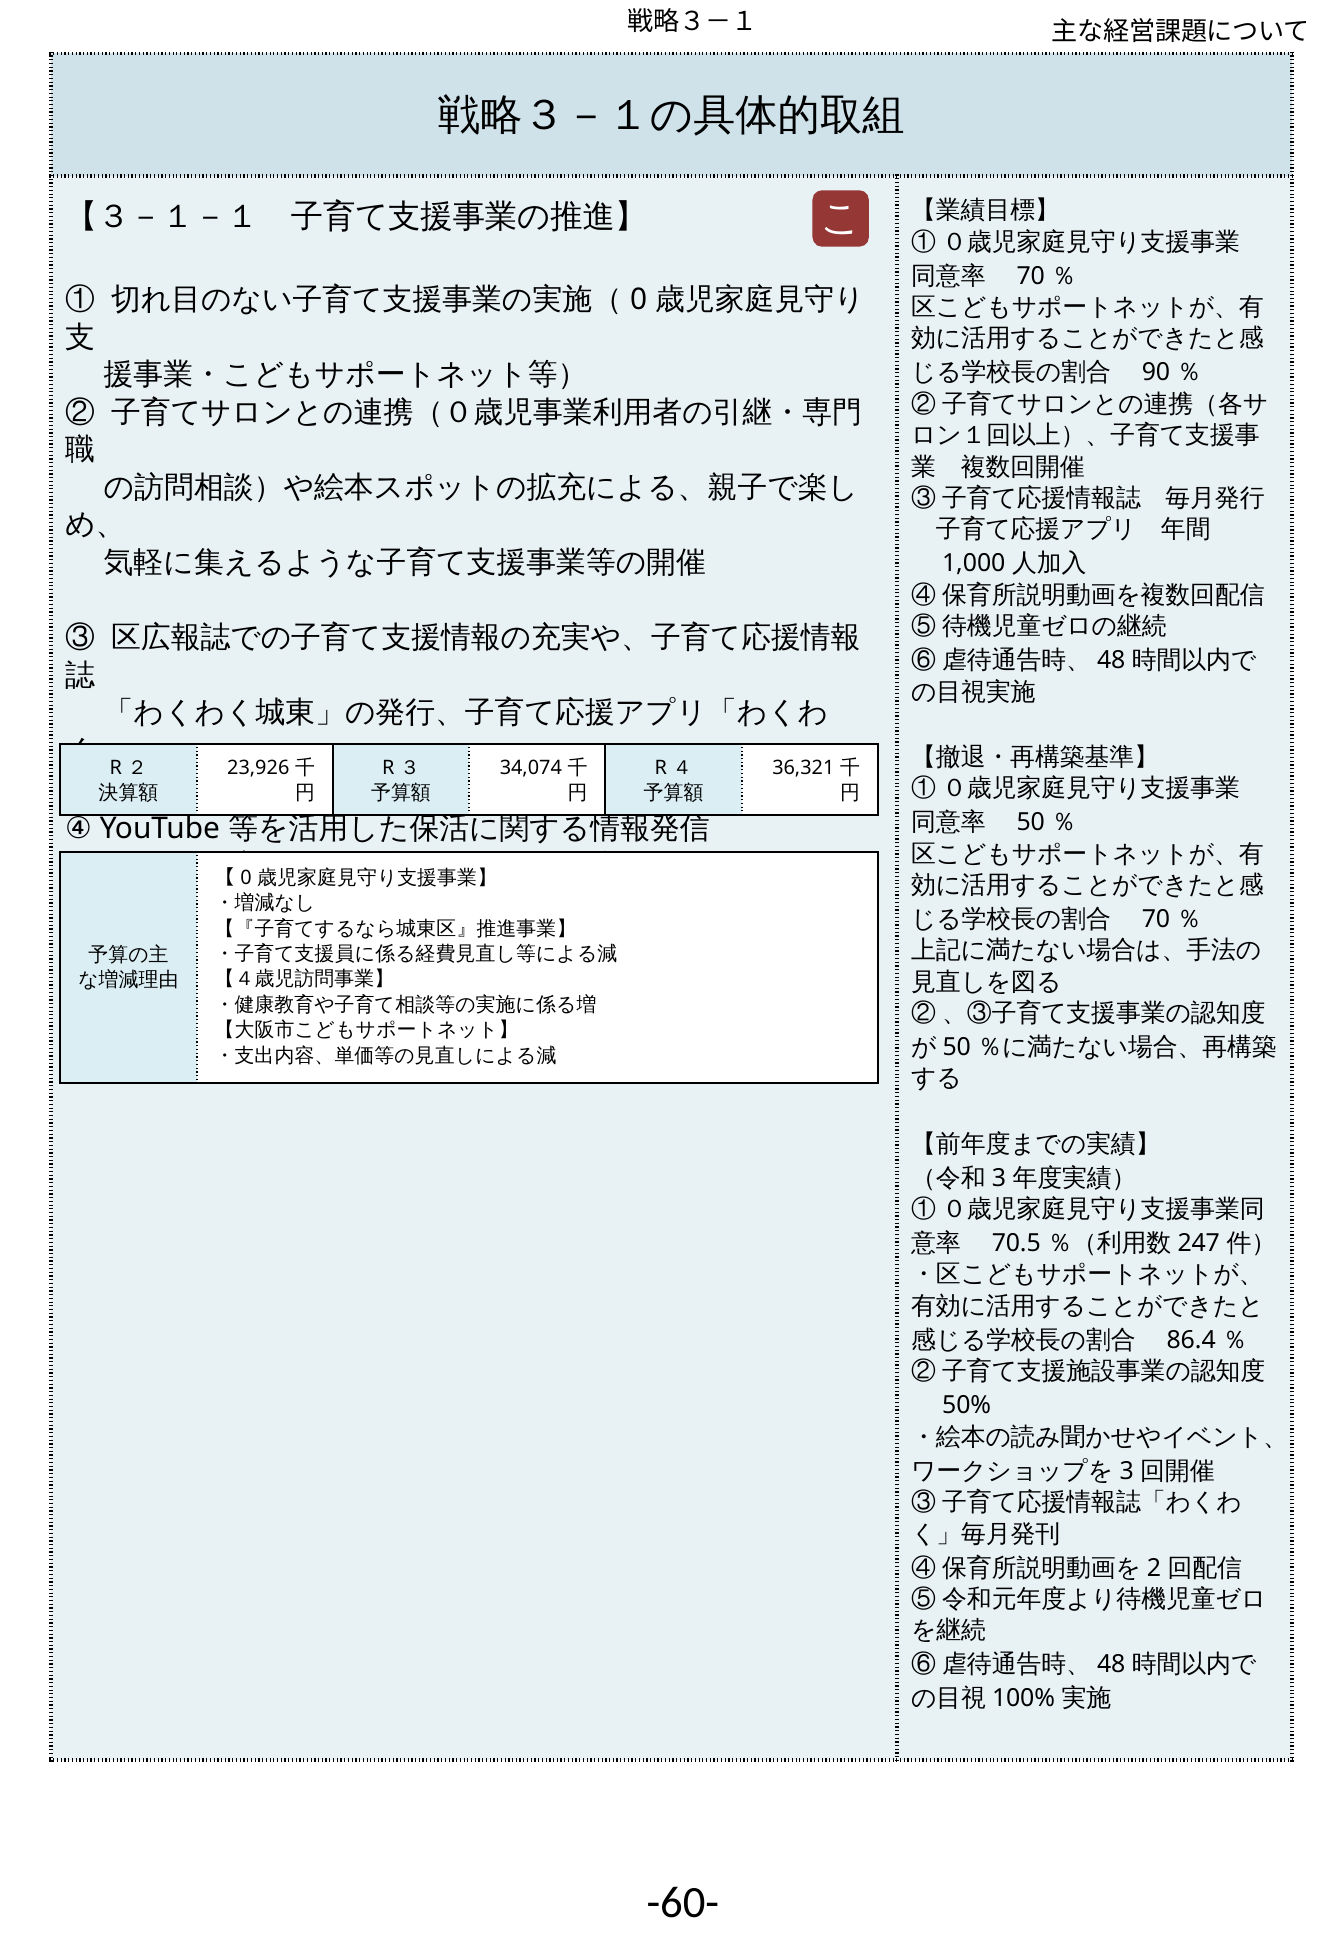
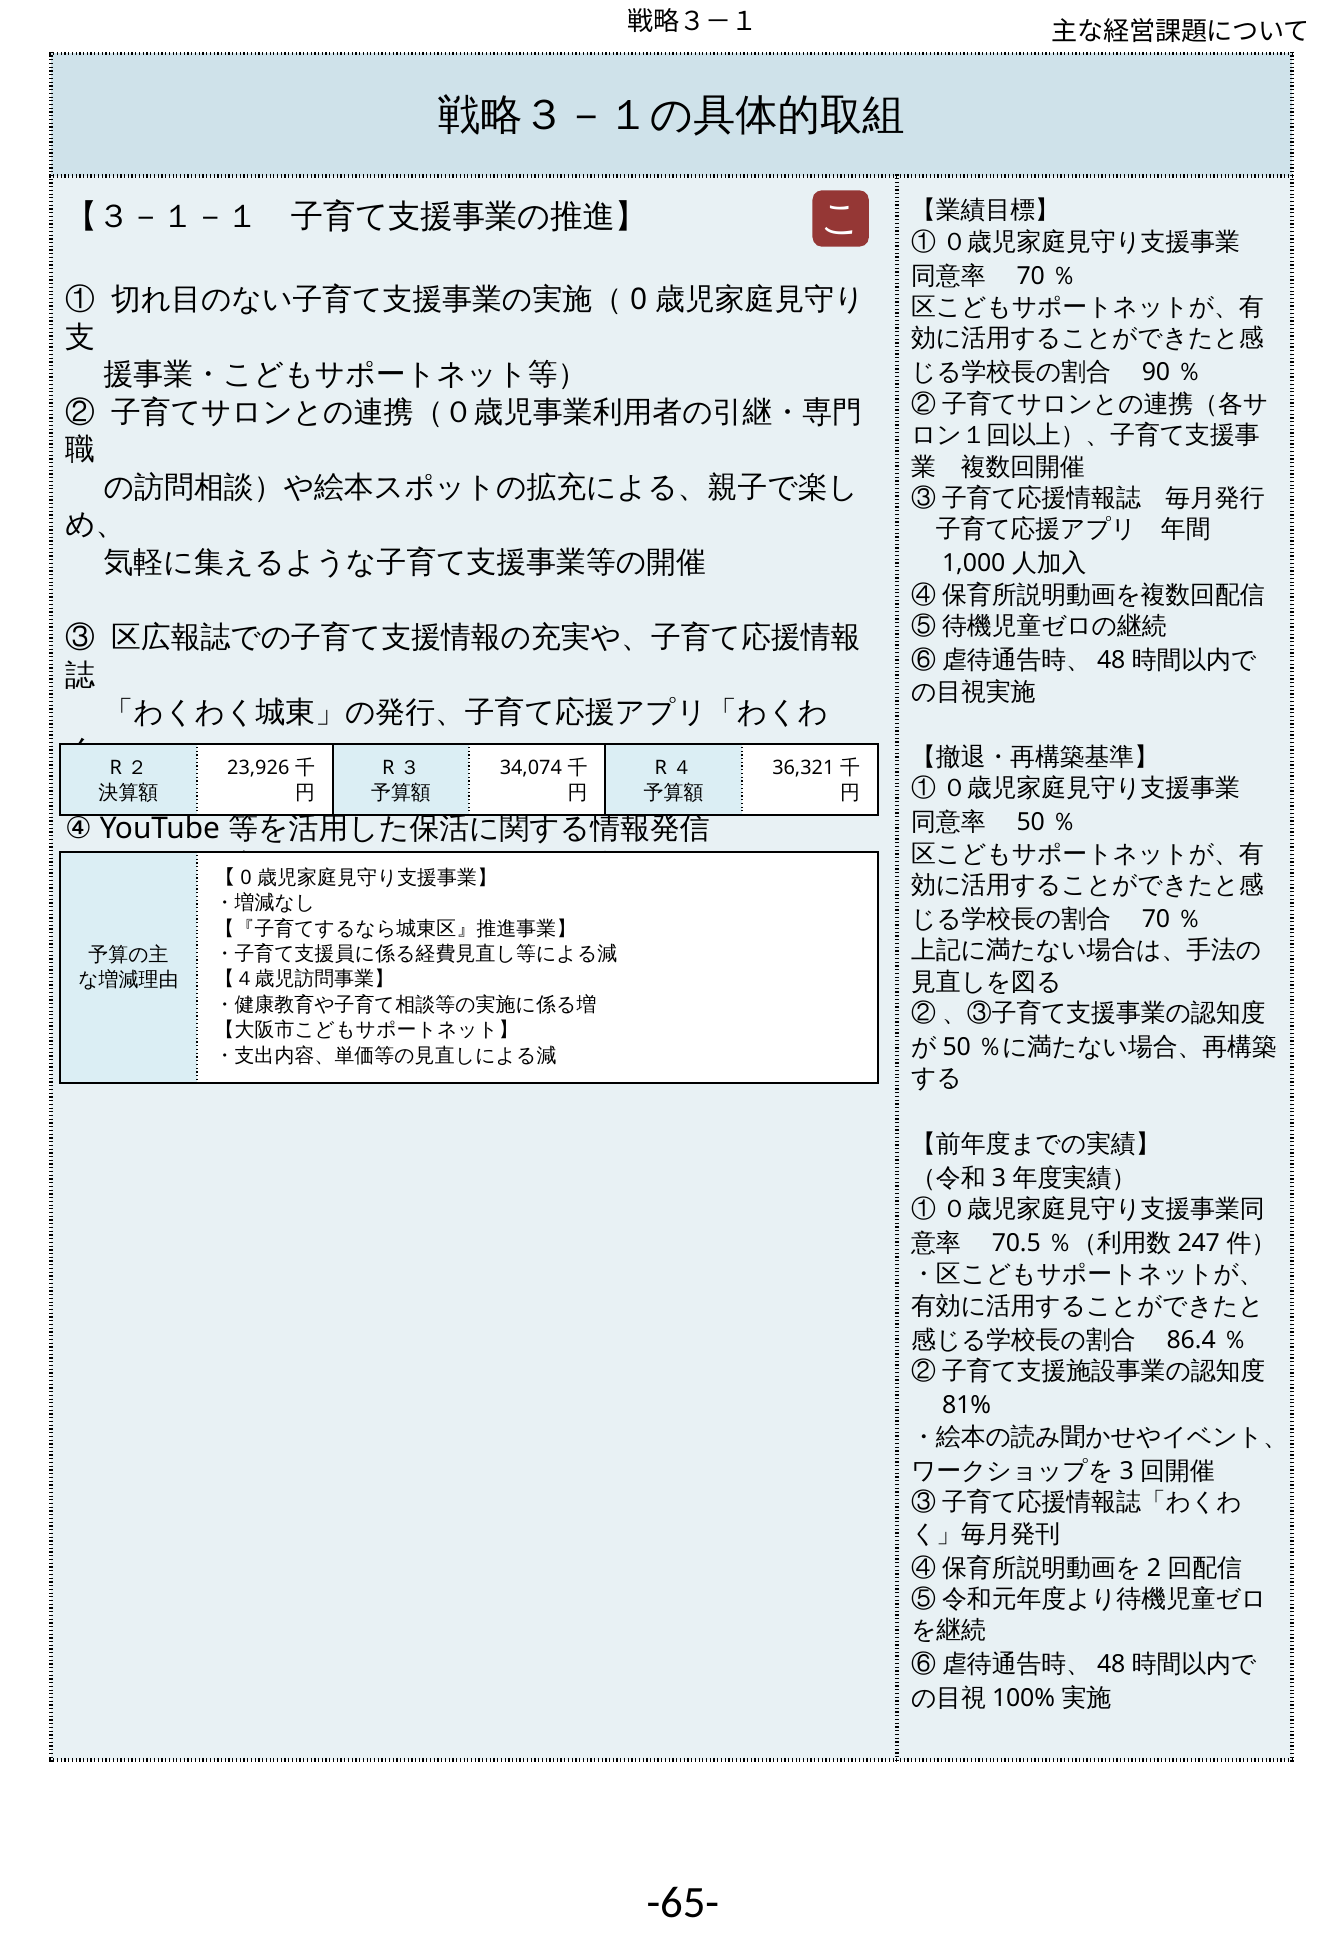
50%: 50% -> 81% (967, 1406)
-60-: -60- -> -65- (683, 1902)
